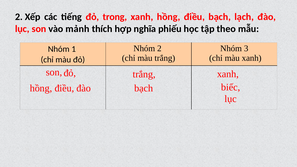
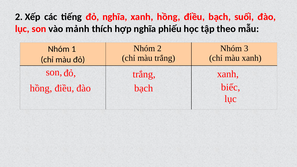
đỏ trong: trong -> nghĩa (115, 17)
lạch: lạch -> suối (244, 17)
